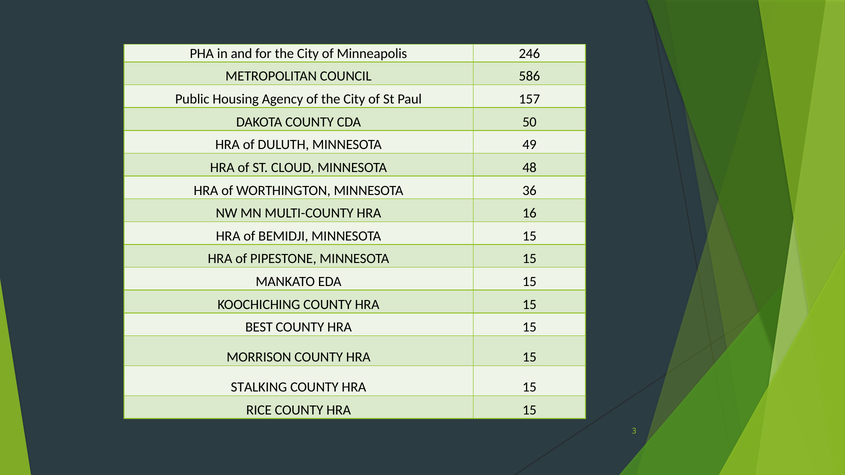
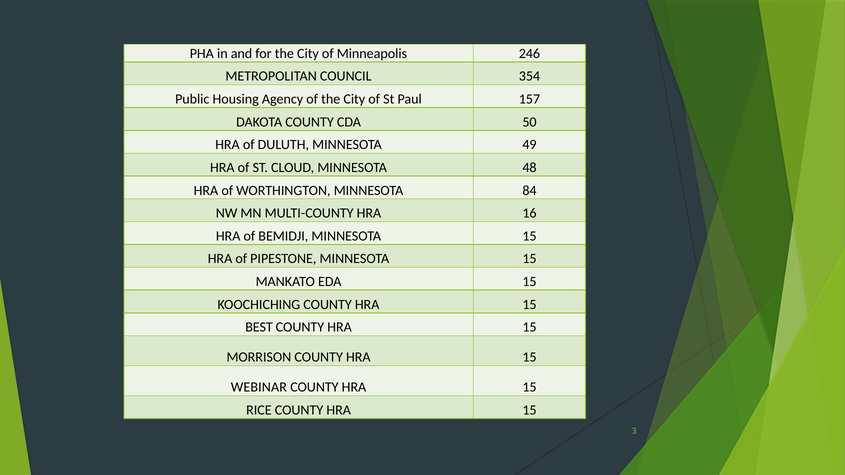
586: 586 -> 354 (529, 76)
36: 36 -> 84 (529, 191)
STALKING: STALKING -> WEBINAR (259, 388)
